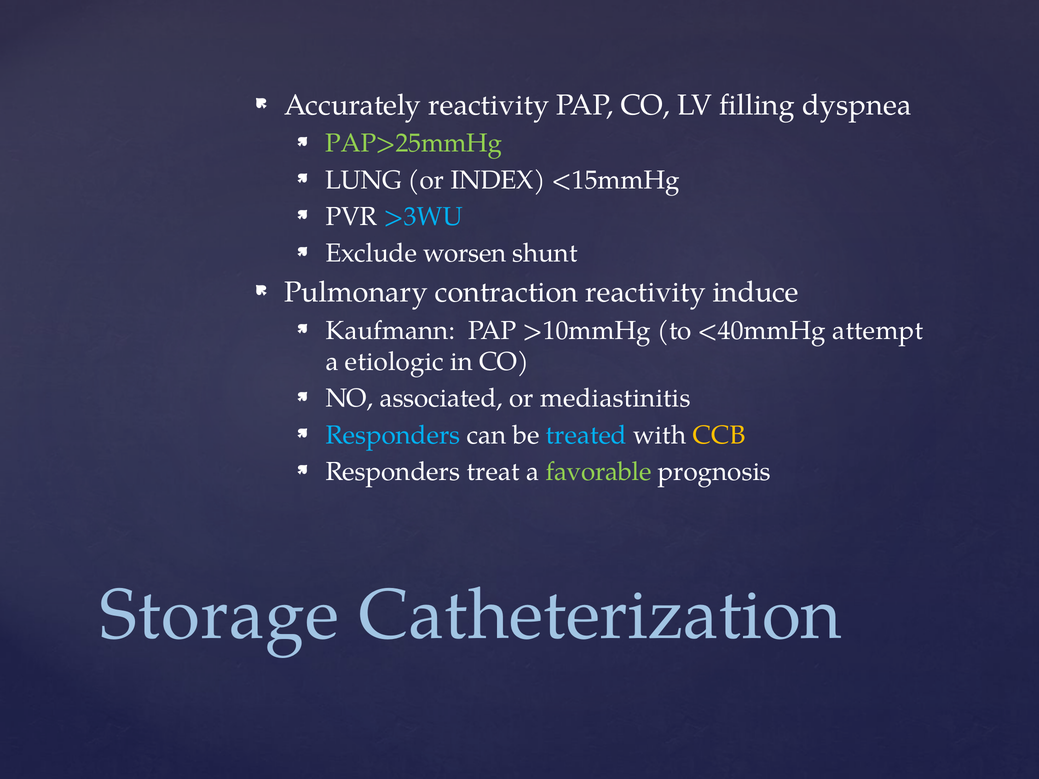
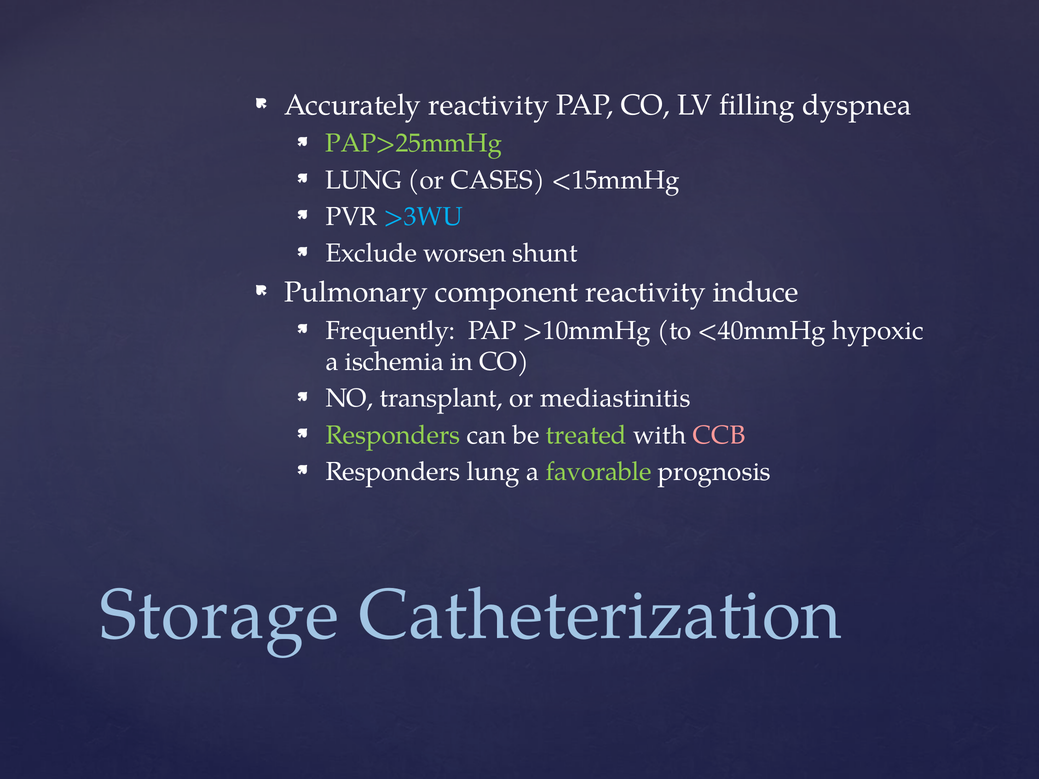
INDEX: INDEX -> CASES (498, 180)
contraction: contraction -> component (507, 292)
Kaufmann: Kaufmann -> Frequently (390, 331)
attempt: attempt -> hypoxic (878, 331)
etiologic: etiologic -> ischemia (395, 362)
associated: associated -> transplant (441, 398)
Responders colour: light blue -> light green (393, 435)
treated colour: light blue -> light green (586, 435)
CCB colour: yellow -> pink (719, 435)
Responders treat: treat -> lung (493, 472)
